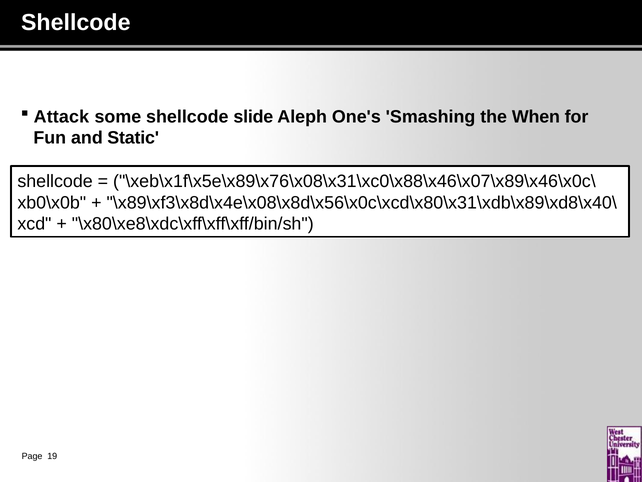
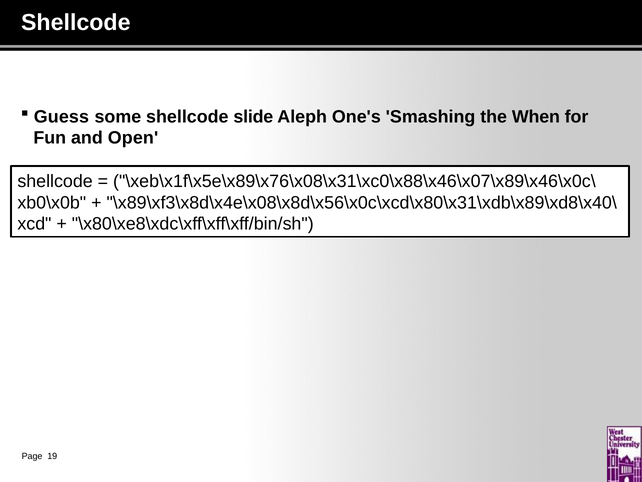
Attack: Attack -> Guess (61, 116)
Static: Static -> Open (133, 138)
